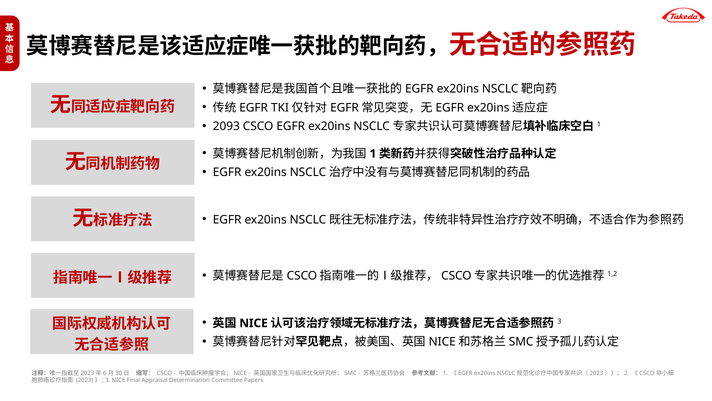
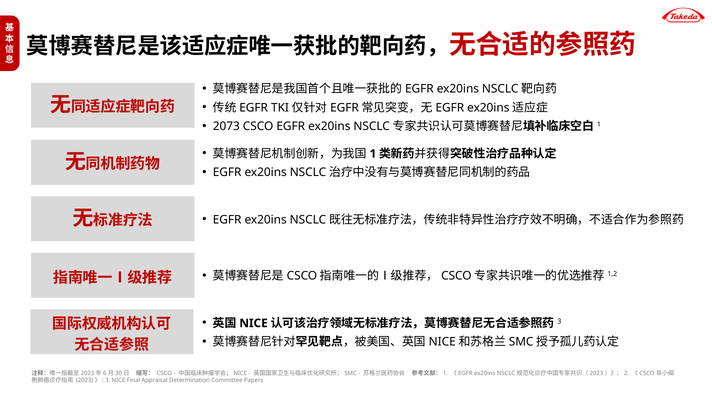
2093: 2093 -> 2073 (226, 126)
